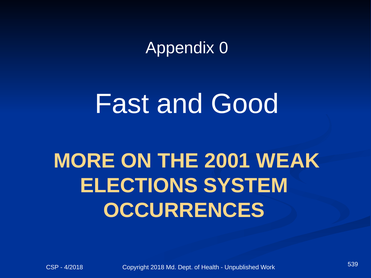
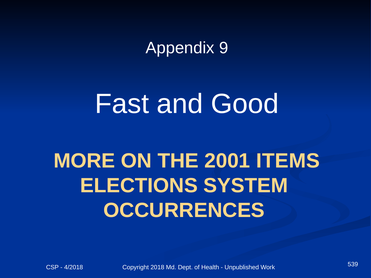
0: 0 -> 9 (224, 48)
WEAK: WEAK -> ITEMS (288, 161)
